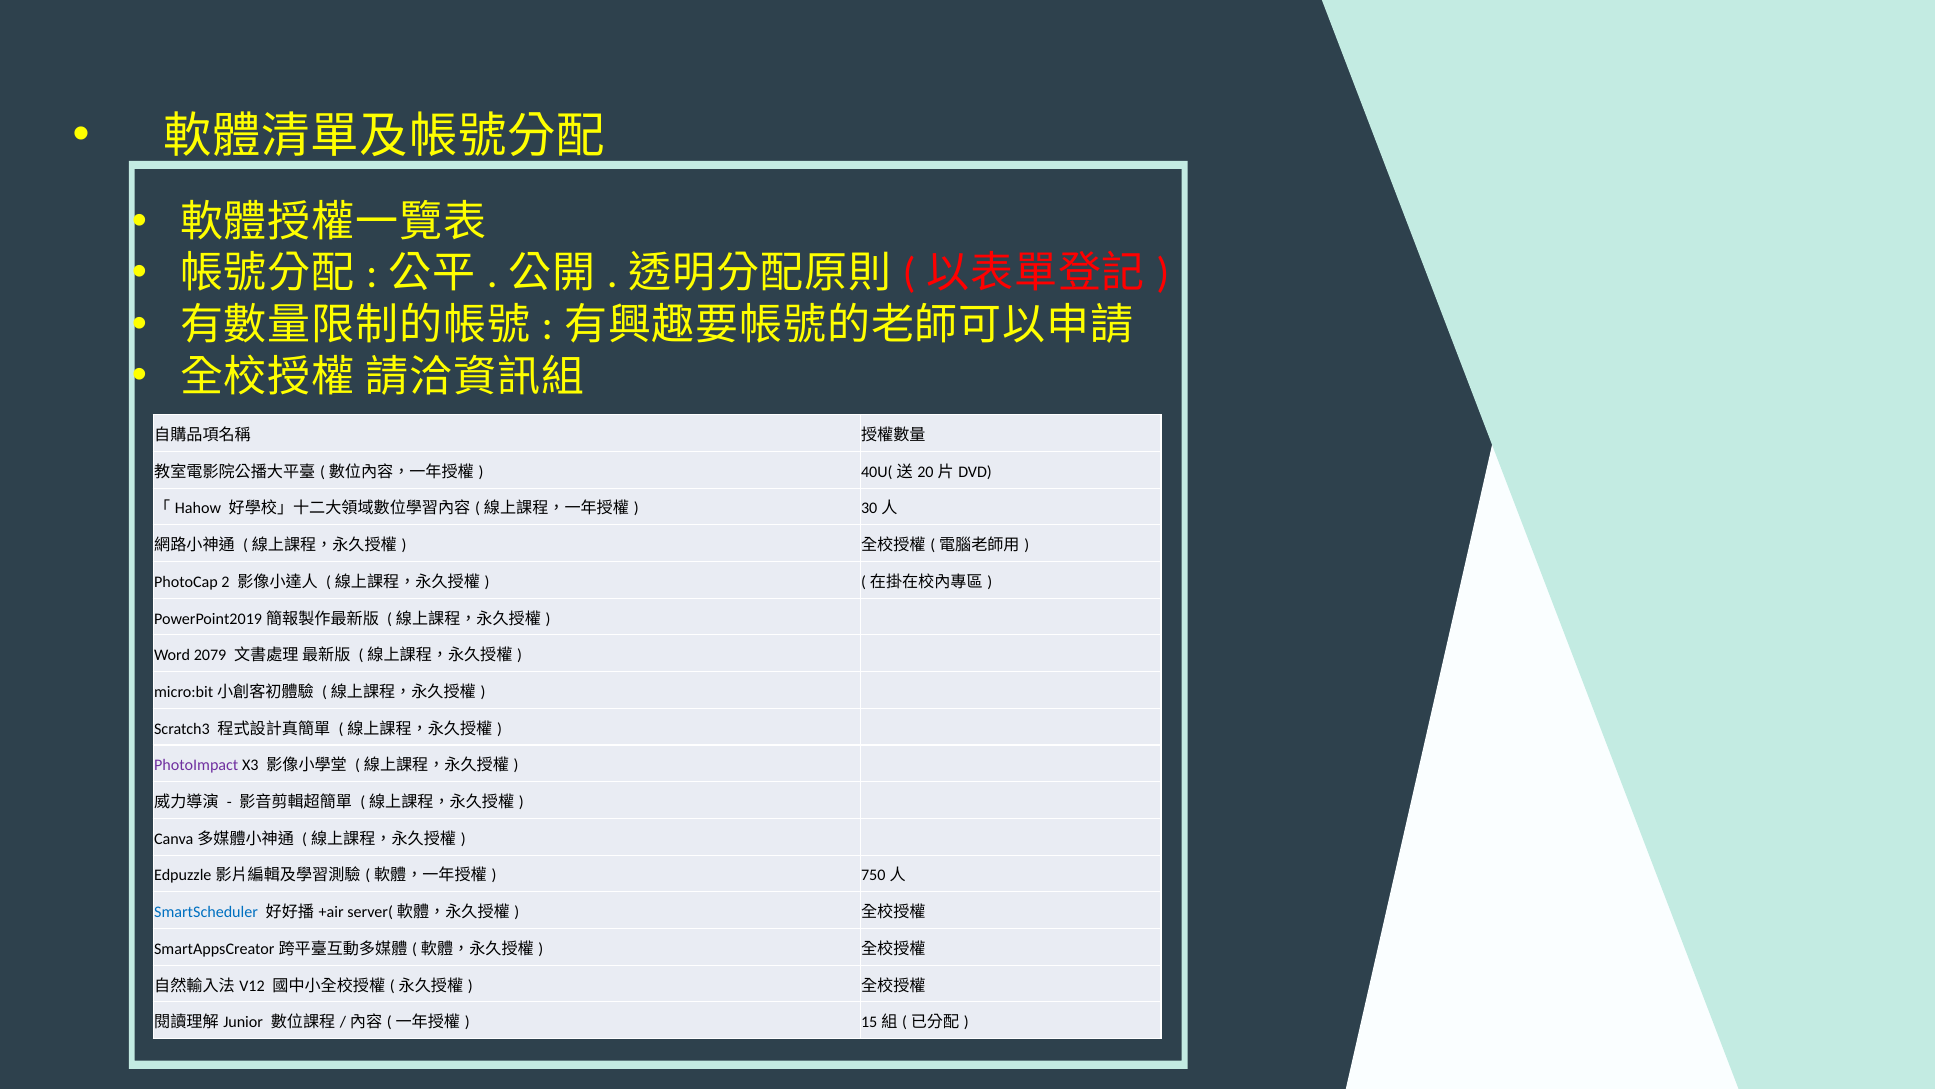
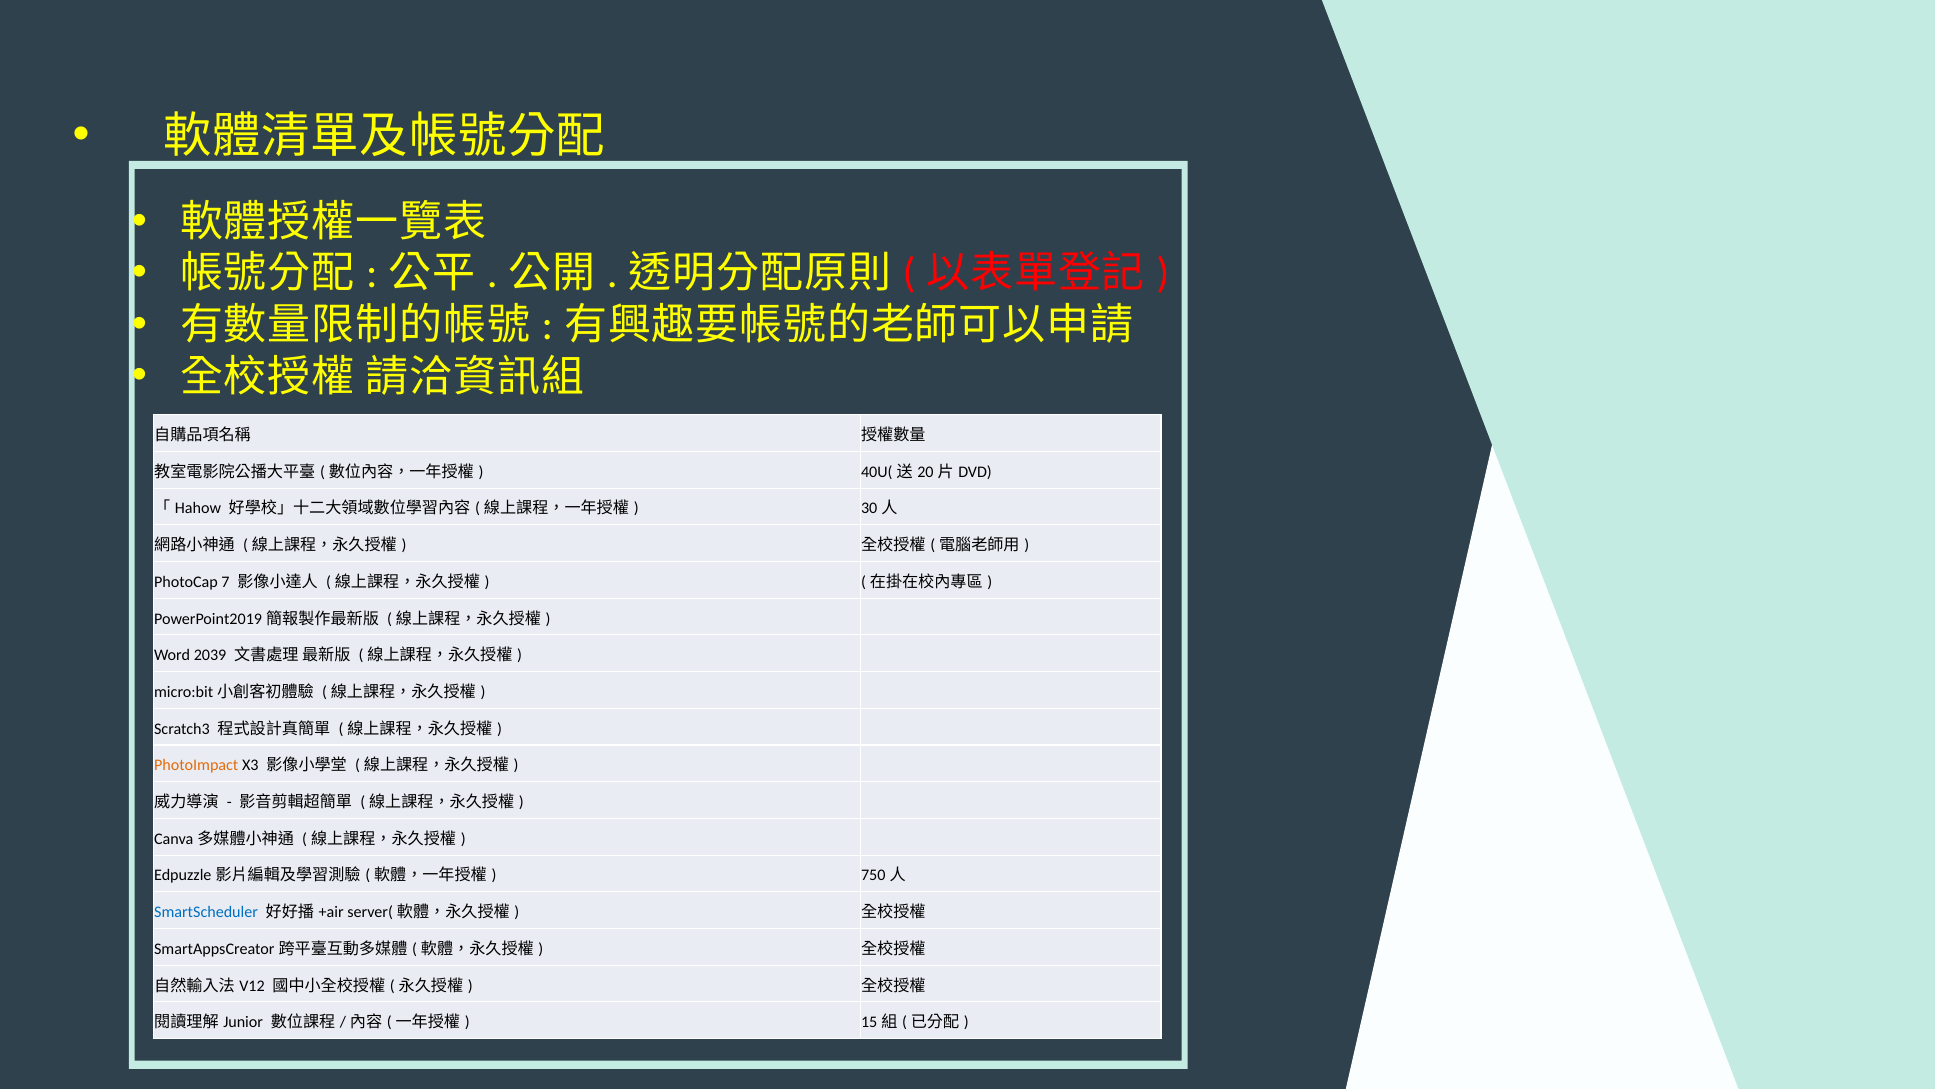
2: 2 -> 7 (226, 582)
2079: 2079 -> 2039 (210, 655)
PhotoImpact colour: purple -> orange (196, 765)
